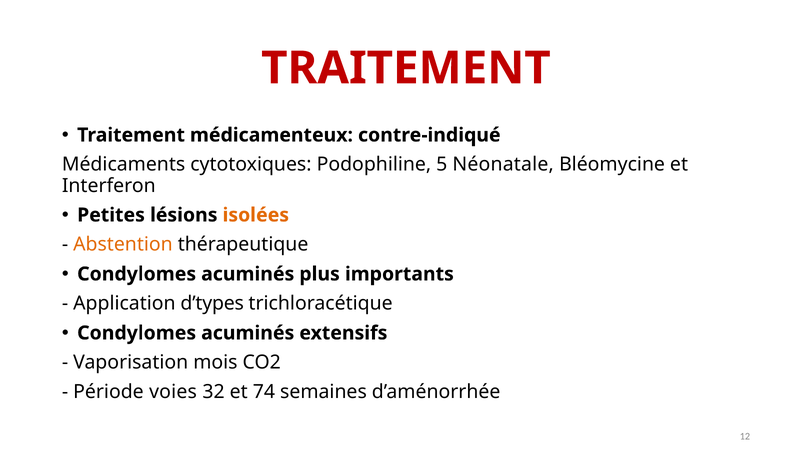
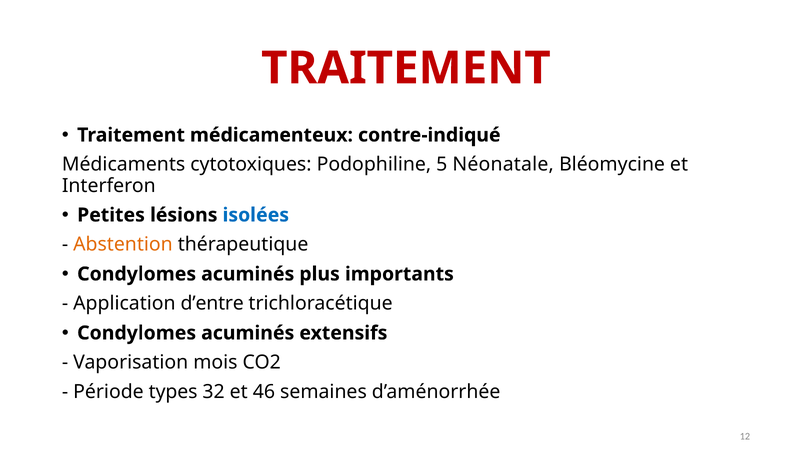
isolées colour: orange -> blue (256, 215)
d’types: d’types -> d’entre (212, 303)
voies: voies -> types (173, 392)
74: 74 -> 46 (264, 392)
